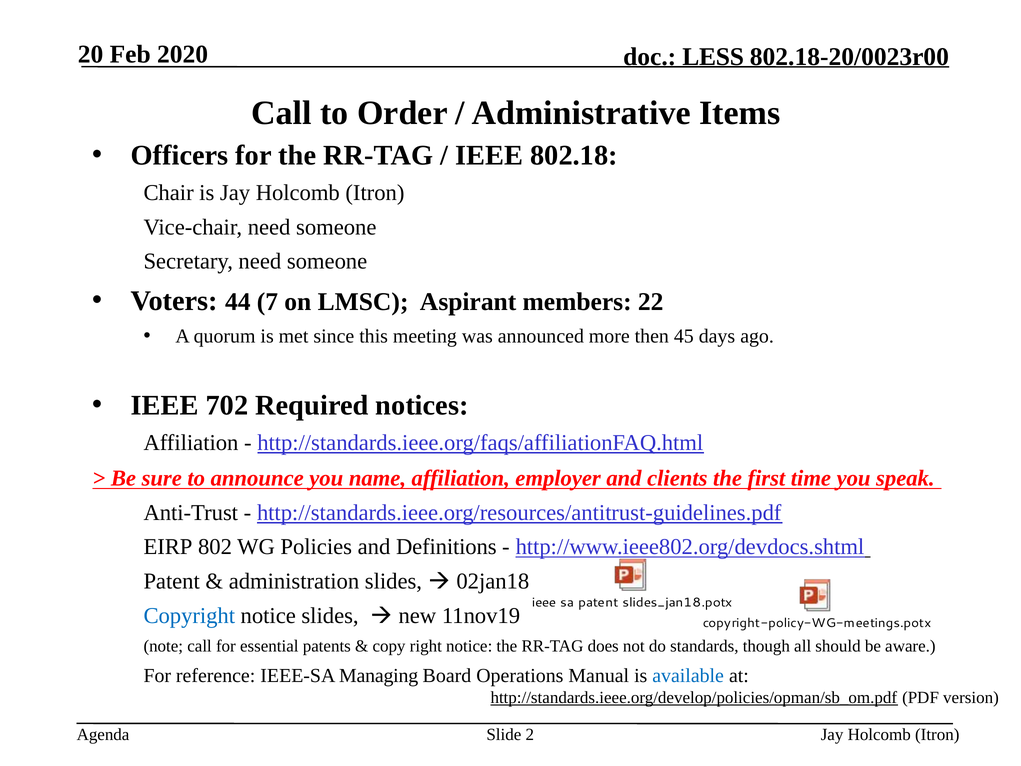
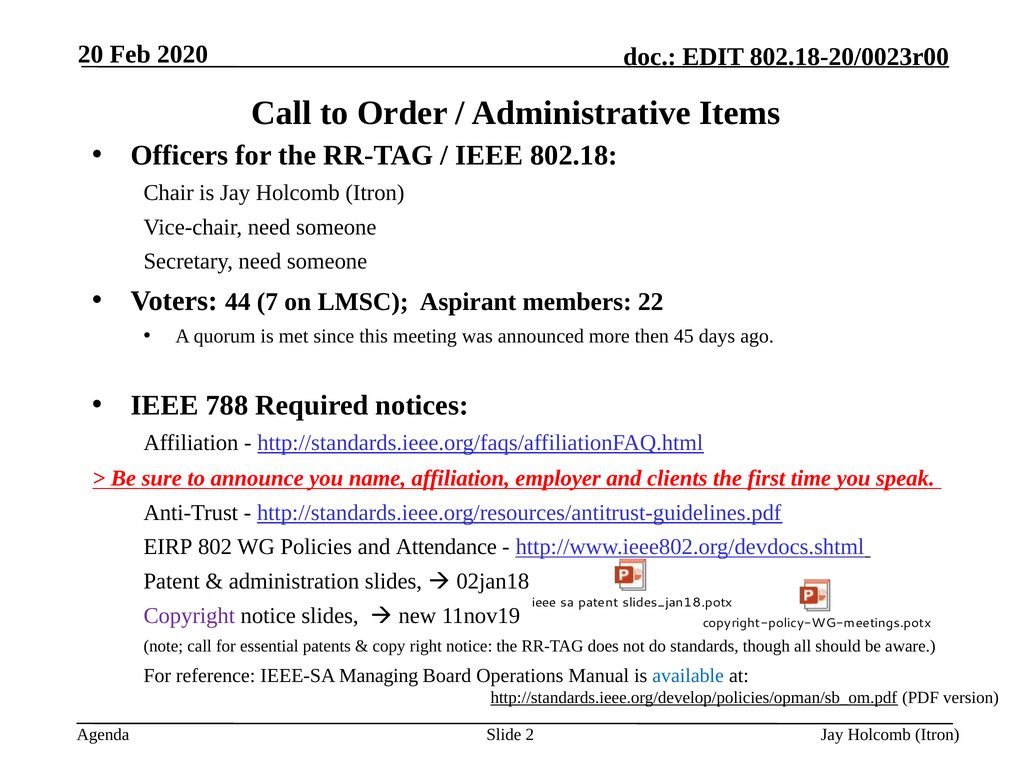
LESS: LESS -> EDIT (713, 57)
702: 702 -> 788 (227, 405)
Definitions: Definitions -> Attendance (446, 547)
Copyright colour: blue -> purple (189, 615)
